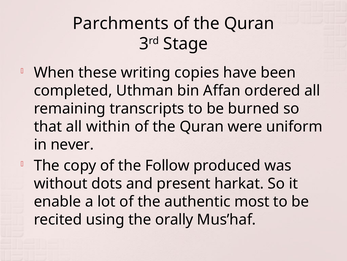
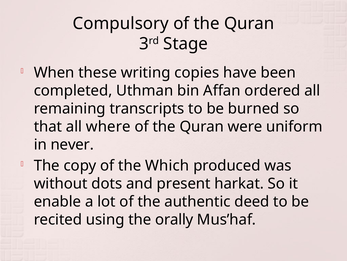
Parchments: Parchments -> Compulsory (121, 23)
within: within -> where (108, 126)
Follow: Follow -> Which (167, 165)
most: most -> deed (252, 201)
